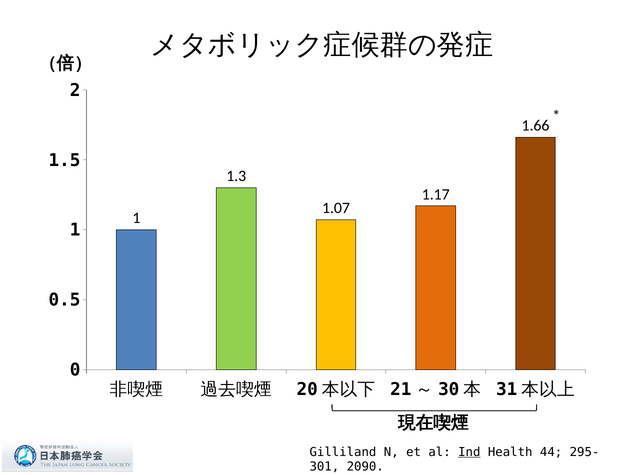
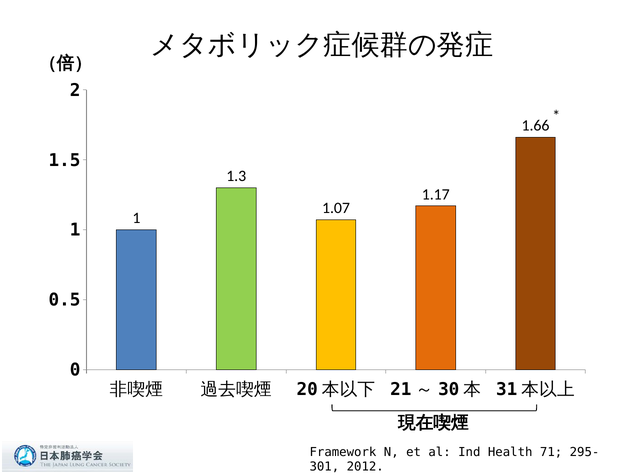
Gilliland: Gilliland -> Framework (343, 452)
Ind underline: present -> none (469, 452)
44: 44 -> 71 (551, 452)
2090: 2090 -> 2012 (365, 467)
